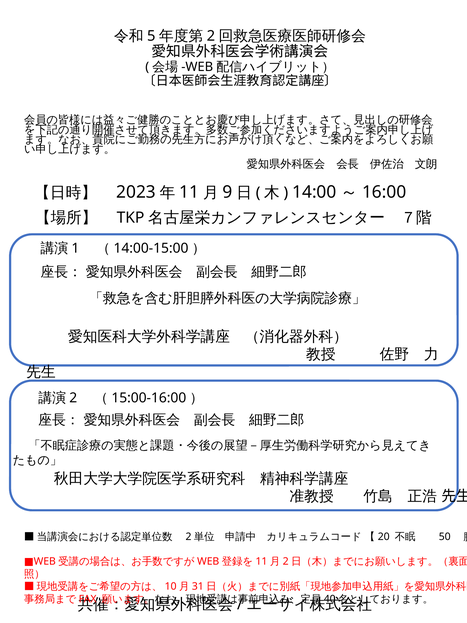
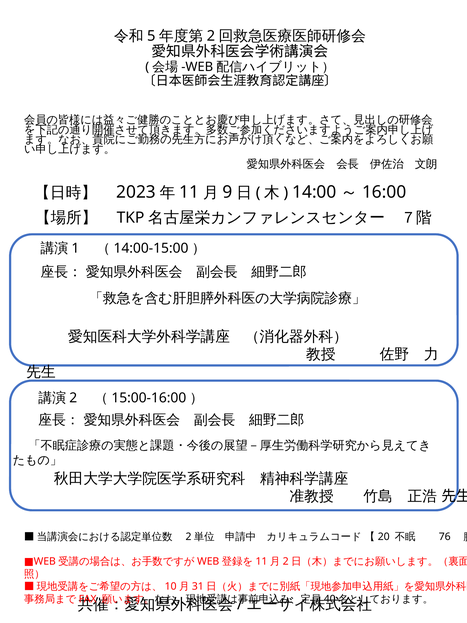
50: 50 -> 76 (445, 536)
